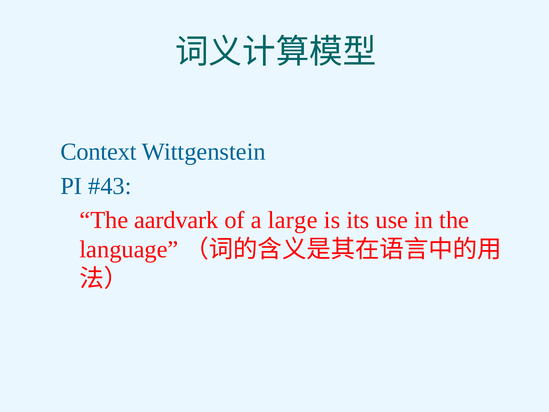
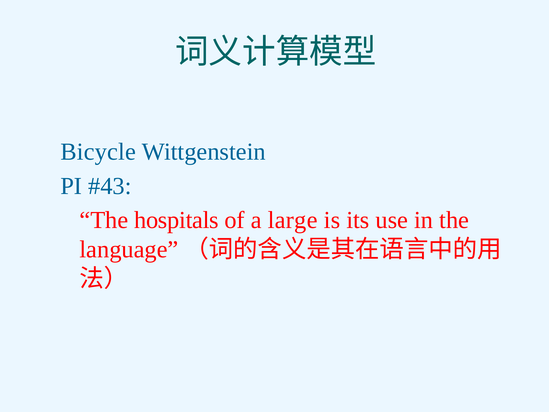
Context: Context -> Bicycle (98, 152)
aardvark: aardvark -> hospitals (176, 220)
